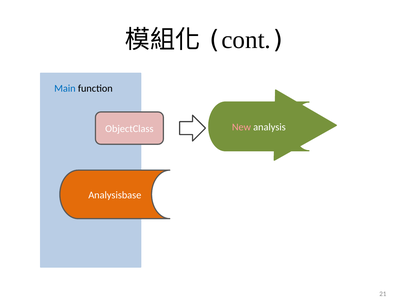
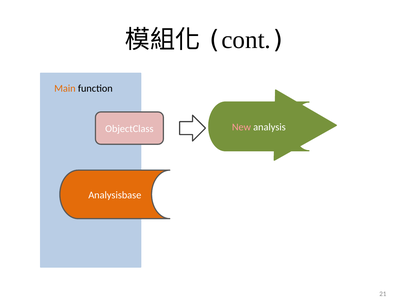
Main colour: blue -> orange (65, 89)
